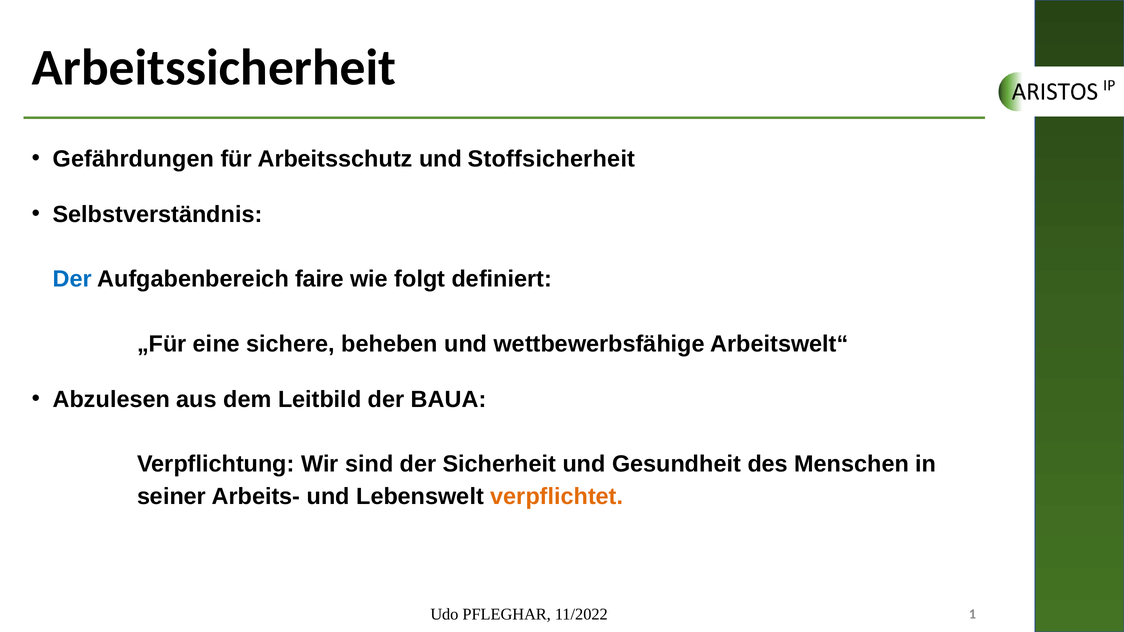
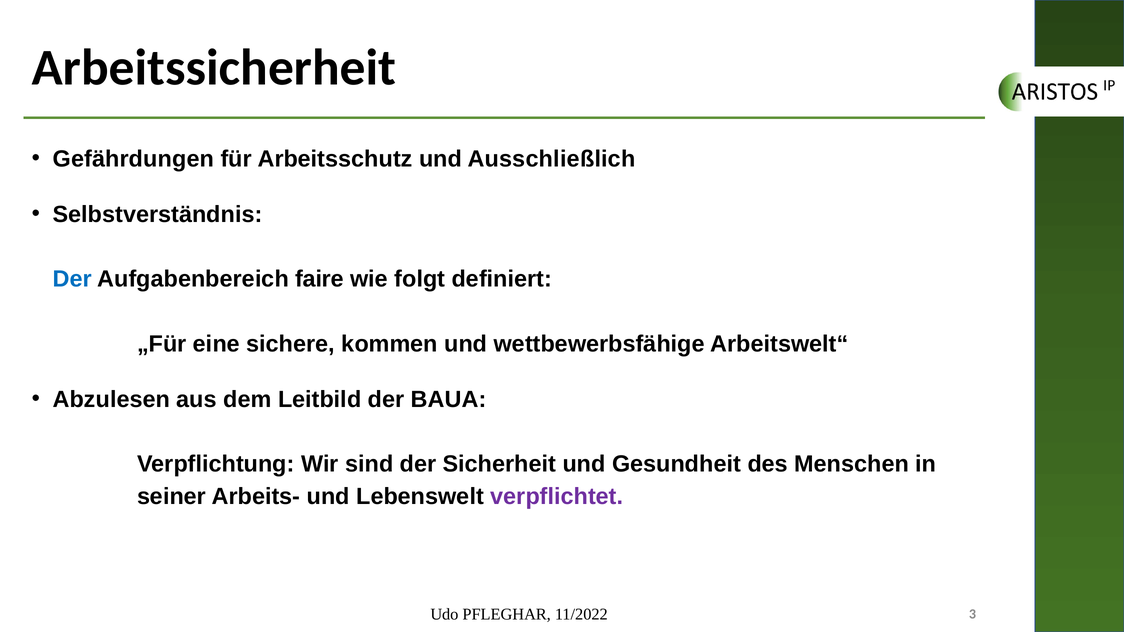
Stoffsicherheit: Stoffsicherheit -> Ausschließlich (552, 159)
beheben: beheben -> kommen (390, 344)
verpflichtet colour: orange -> purple (557, 497)
1: 1 -> 3 (972, 614)
